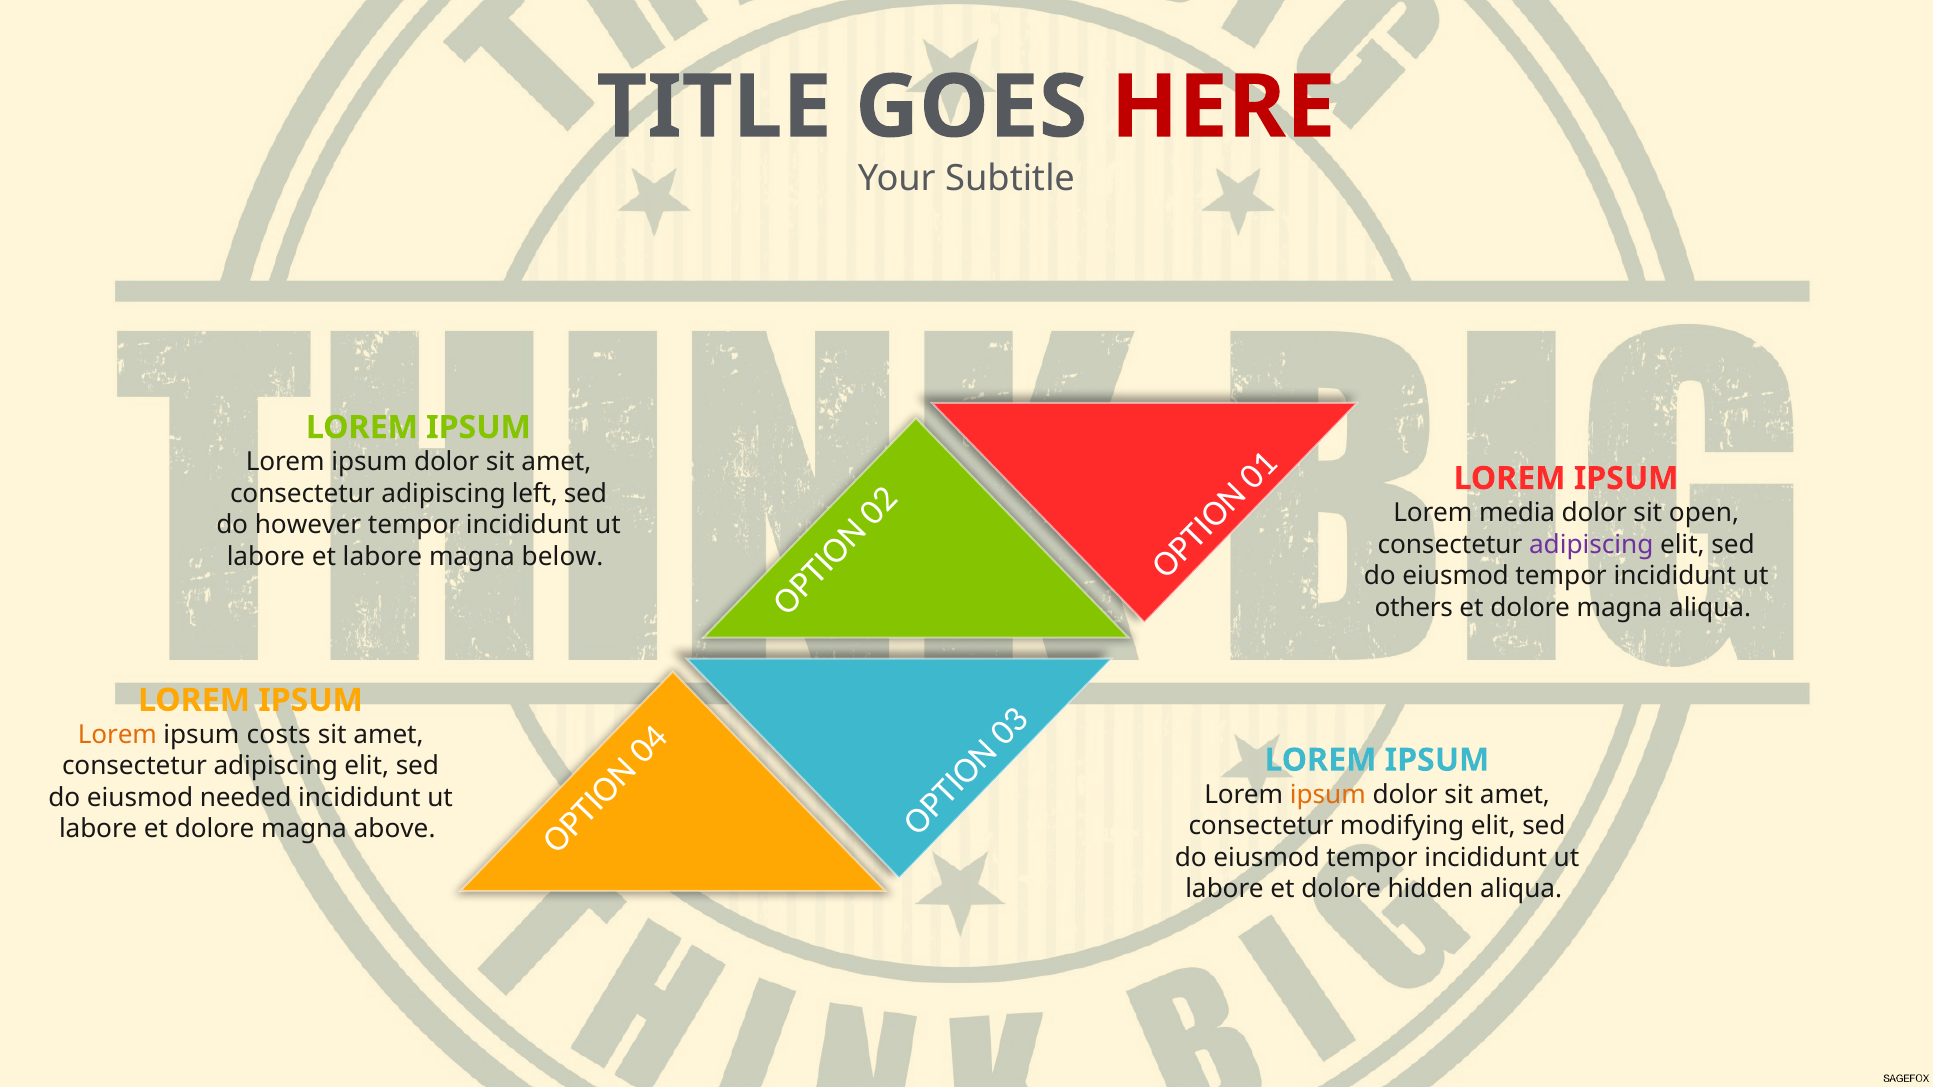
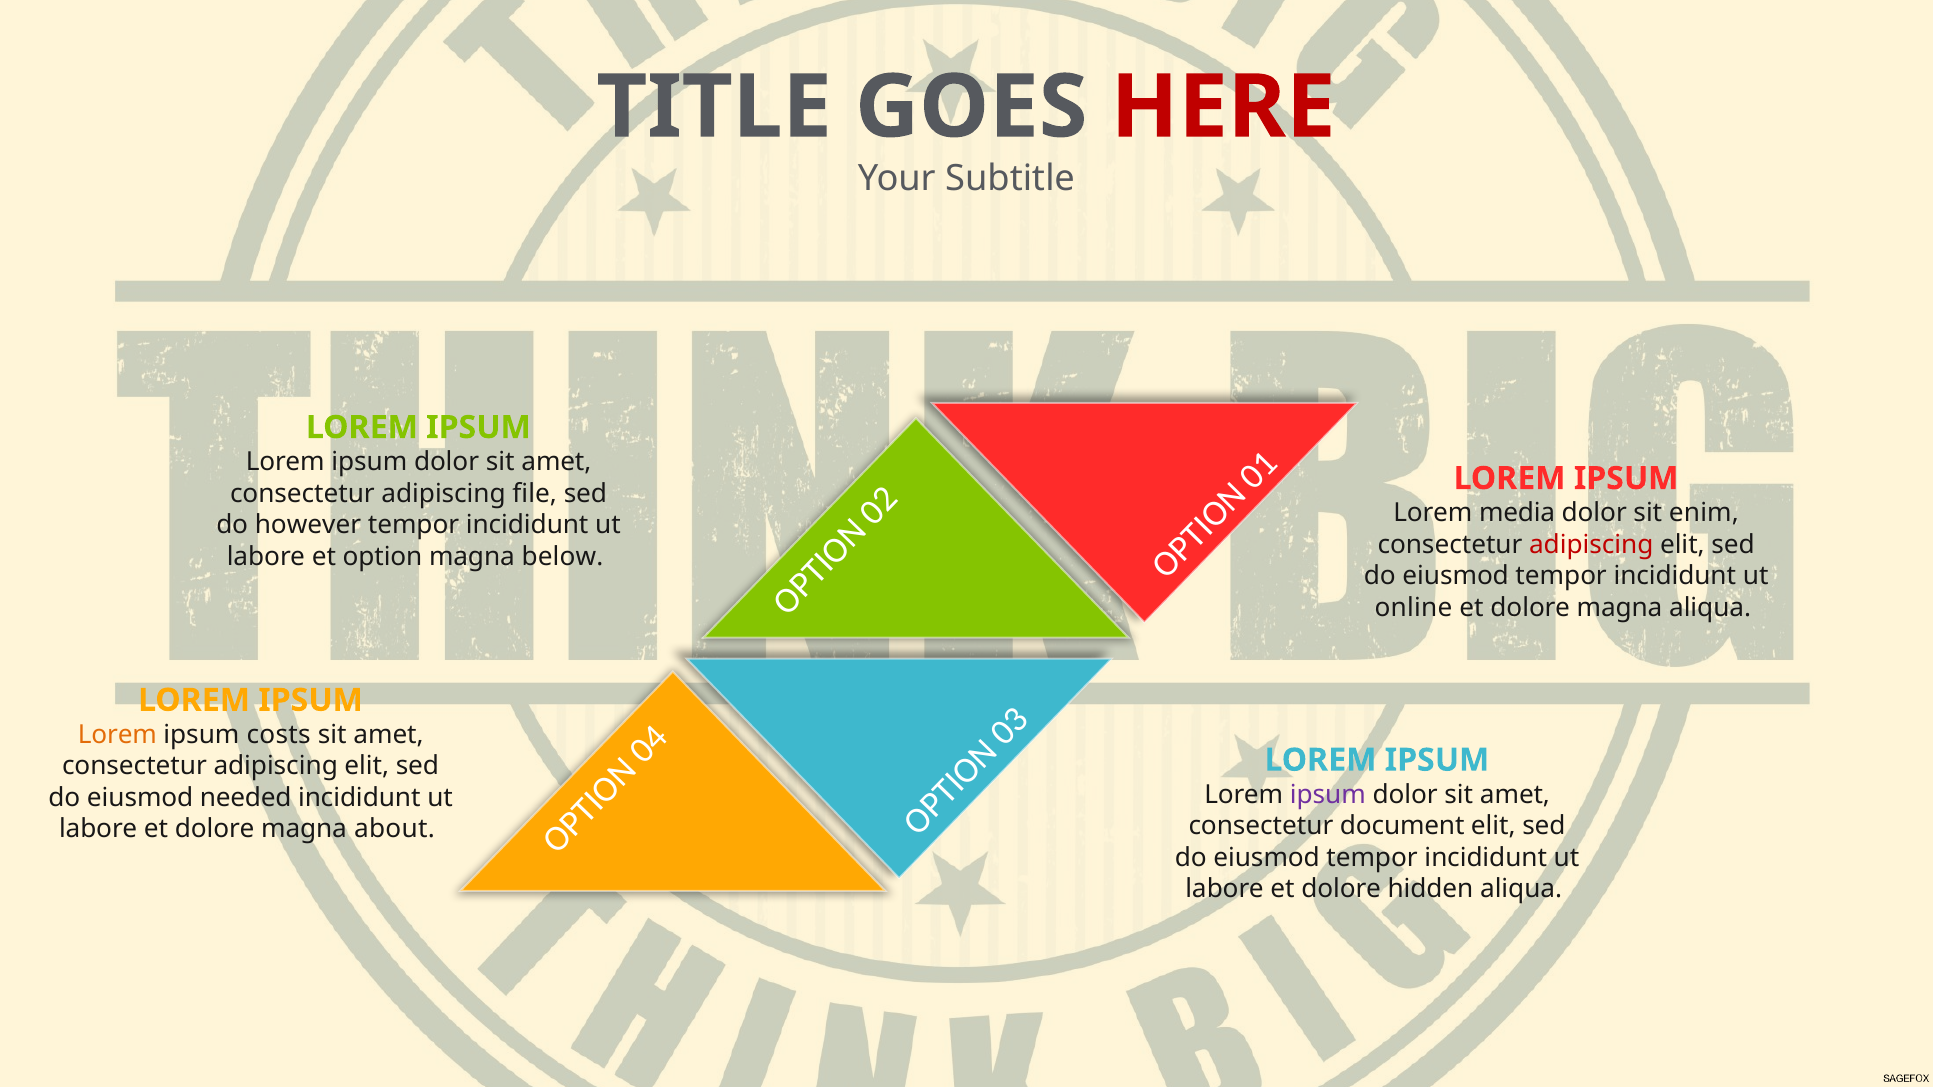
left: left -> file (535, 494)
open: open -> enim (1704, 513)
adipiscing colour: purple -> red (1591, 545)
et labore: labore -> option (383, 557)
others: others -> online (1413, 608)
ipsum colour: orange -> purple (1328, 795)
modifying: modifying -> document (1402, 826)
above: above -> about (394, 829)
